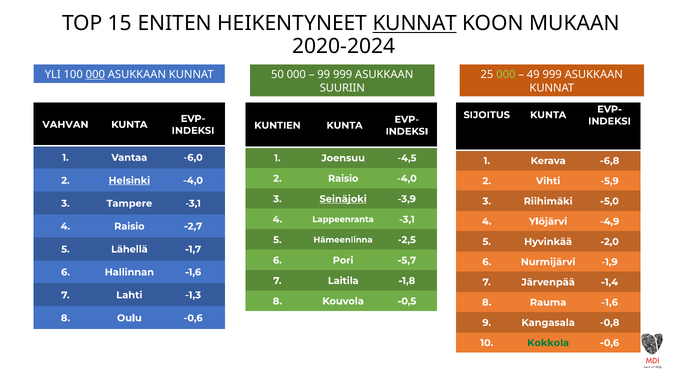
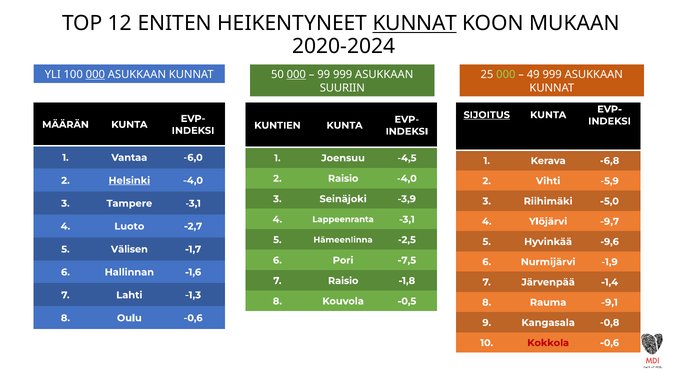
15: 15 -> 12 (120, 23)
000 underline: none -> present (296, 74)
SIJOITUS underline: none -> present (487, 115)
VAHVAN: VAHVAN -> MÄÄRÄN (66, 125)
Seinäjoki underline: present -> none (343, 199)
-4,9: -4,9 -> -9,7 (610, 222)
4 Raisio: Raisio -> Luoto (129, 226)
-2,0: -2,0 -> -9,6 (610, 242)
Lähellä: Lähellä -> Välisen (129, 249)
-5,7: -5,7 -> -7,5 (407, 260)
7 Laitila: Laitila -> Raisio (343, 281)
Rauma -1,6: -1,6 -> -9,1 (610, 303)
Kokkola colour: green -> red (548, 343)
